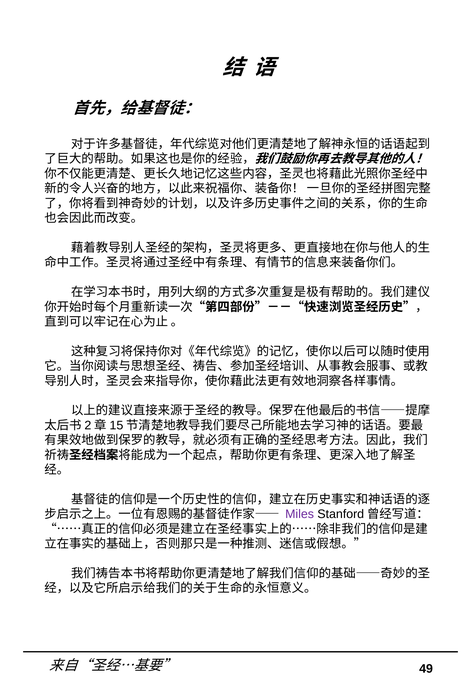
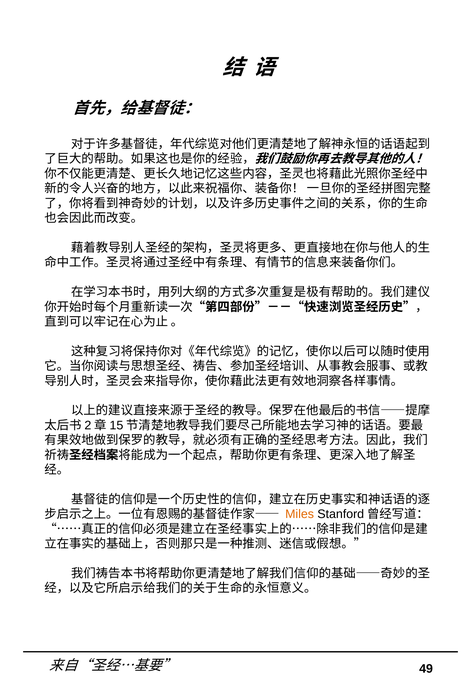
Miles colour: purple -> orange (300, 515)
